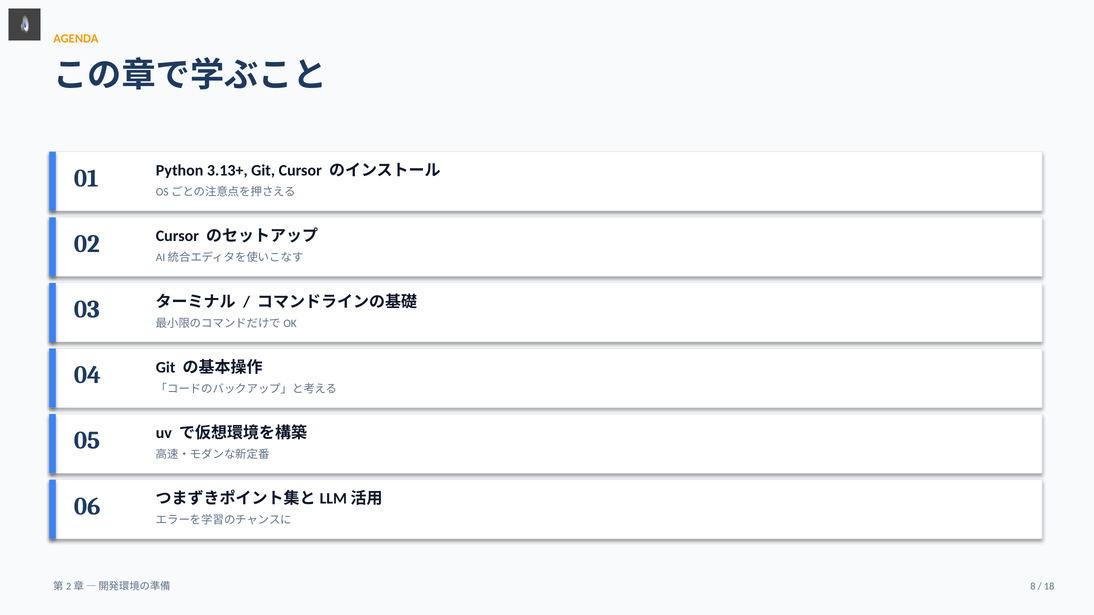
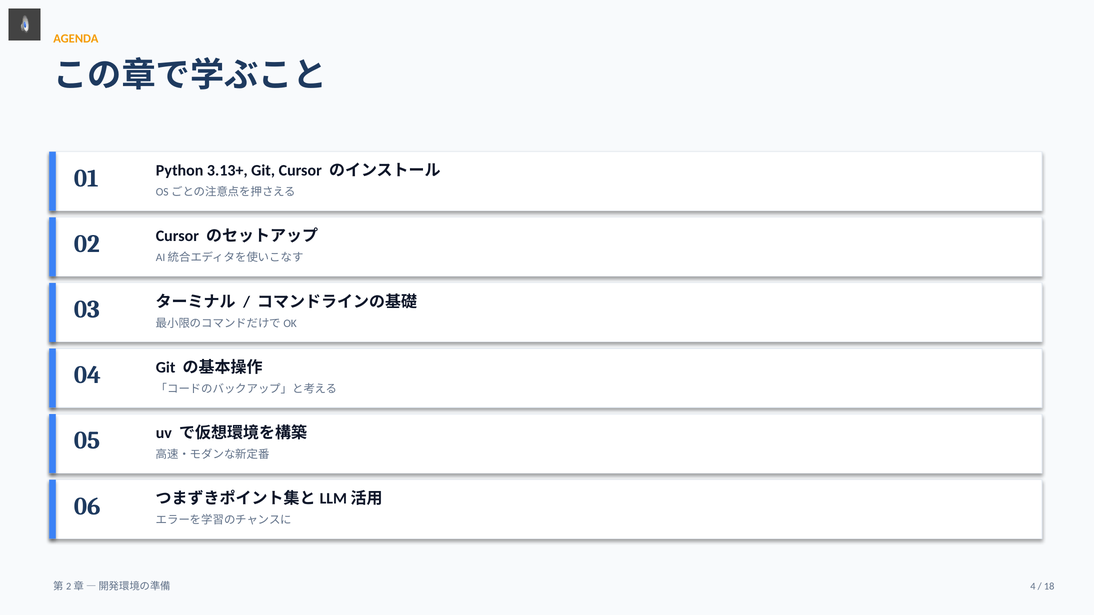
8: 8 -> 4 (1033, 587)
